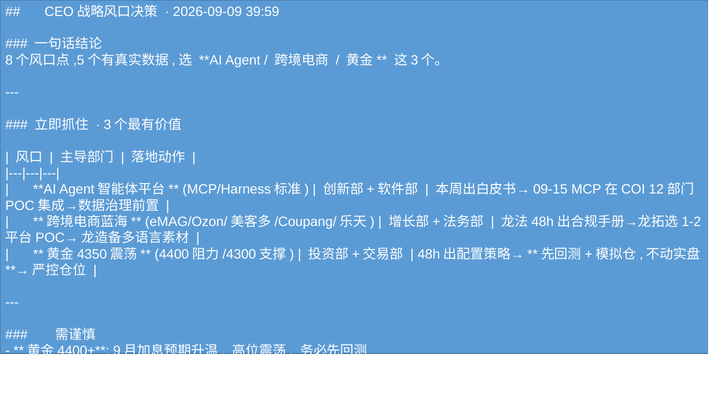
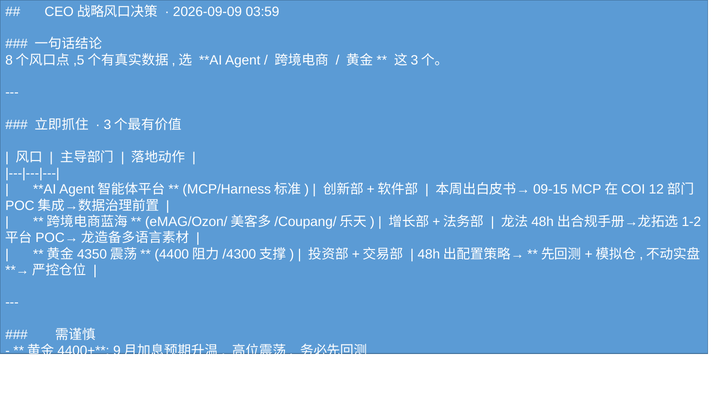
39:59: 39:59 -> 03:59 (262, 12)
